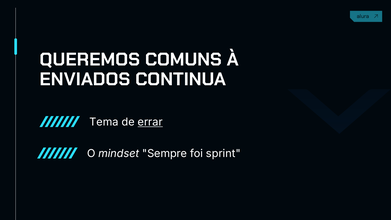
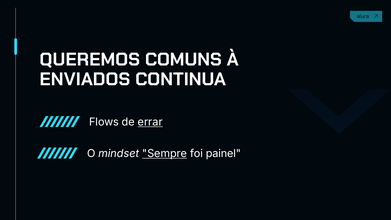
Tema: Tema -> Flows (104, 122)
Sempre underline: none -> present (165, 154)
sprint: sprint -> painel (223, 154)
